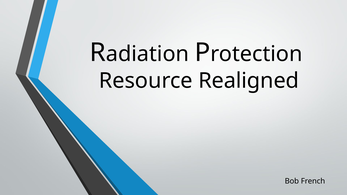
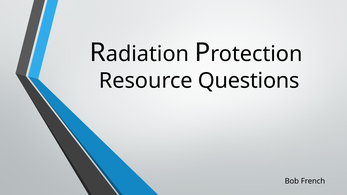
Realigned: Realigned -> Questions (249, 81)
